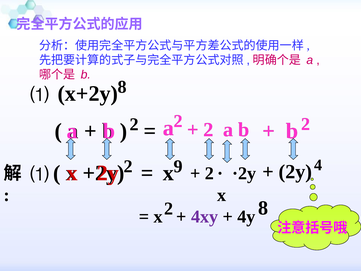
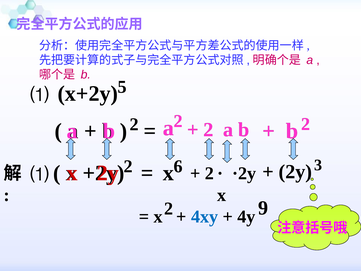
x+2y 8: 8 -> 5 (122, 87)
9: 9 -> 6 (178, 166)
4: 4 -> 3 (318, 165)
2 8: 8 -> 9 (263, 208)
4xy colour: purple -> blue (205, 216)
